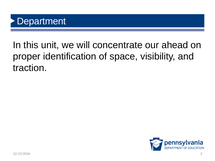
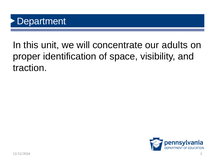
ahead: ahead -> adults (175, 45)
